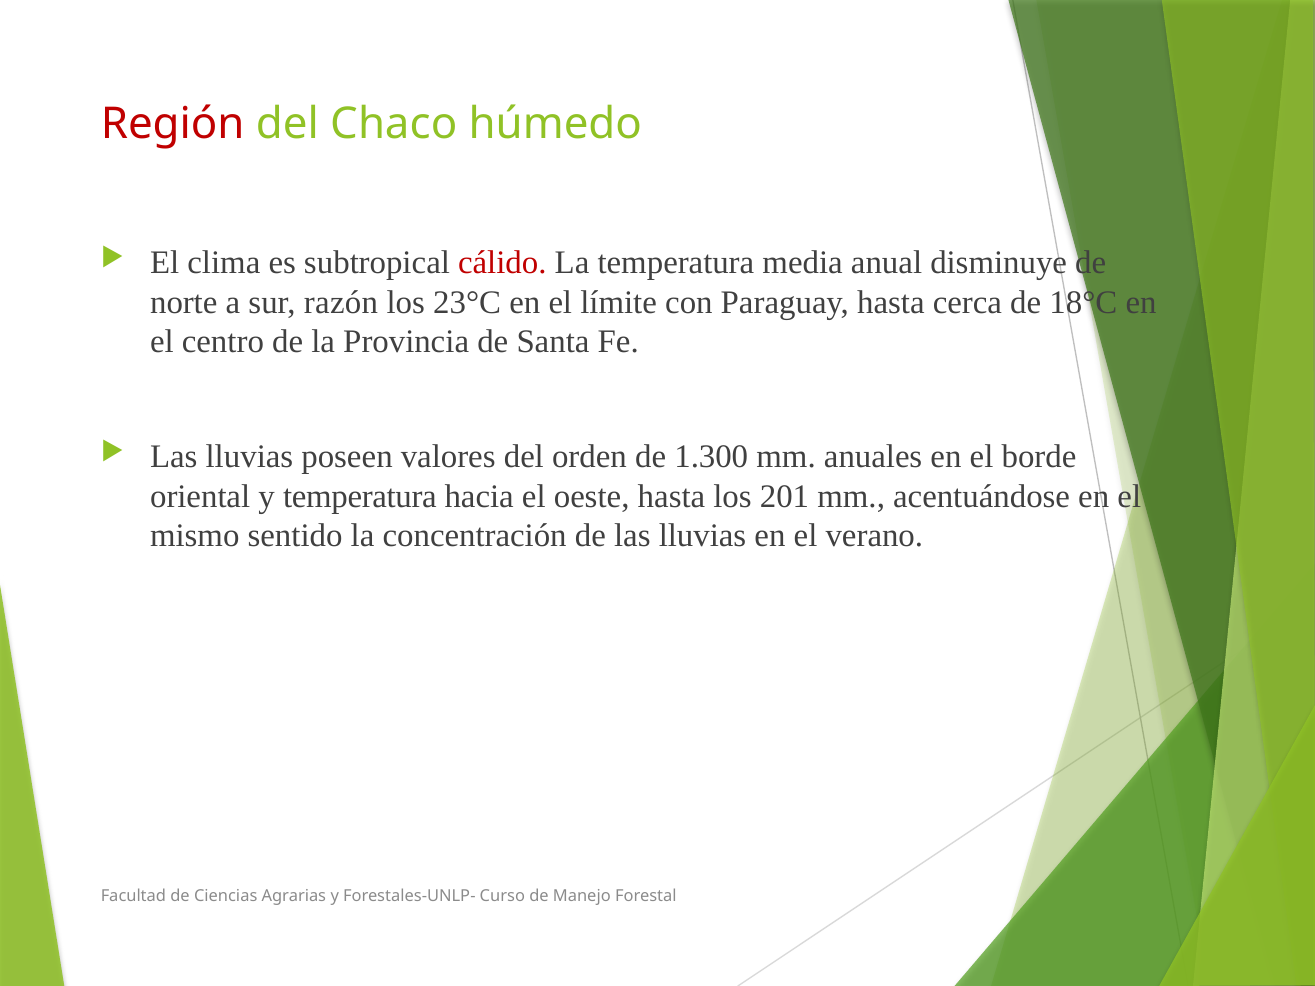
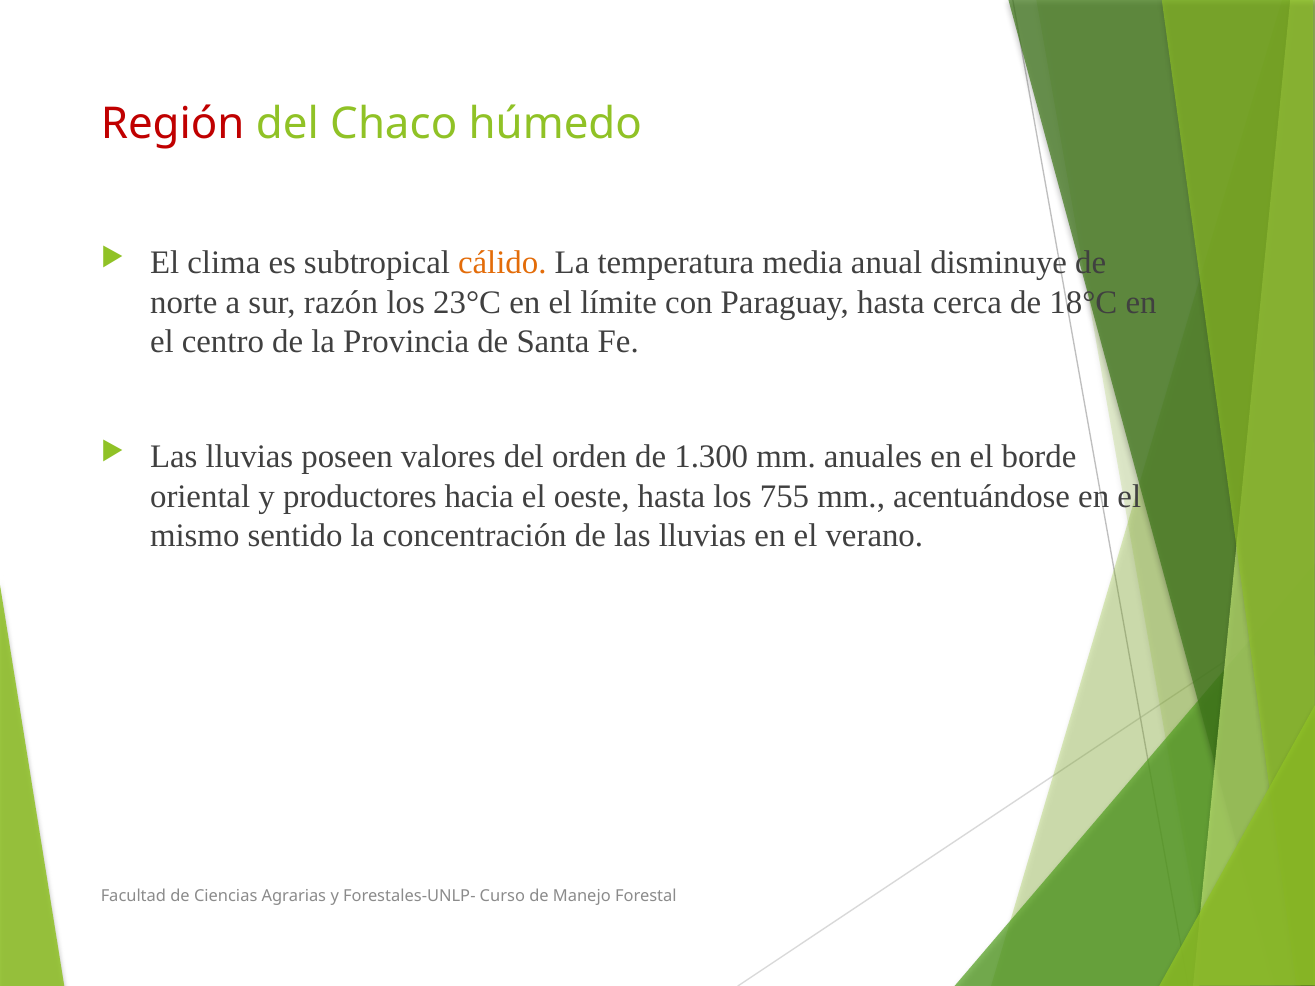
cálido colour: red -> orange (502, 263)
y temperatura: temperatura -> productores (360, 497)
201: 201 -> 755 (784, 497)
